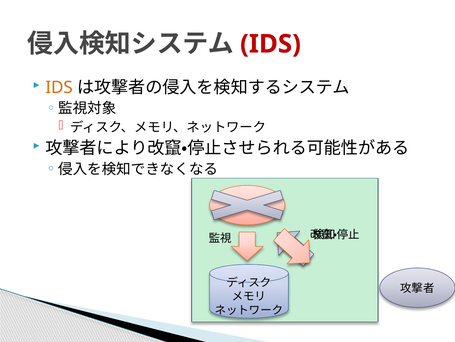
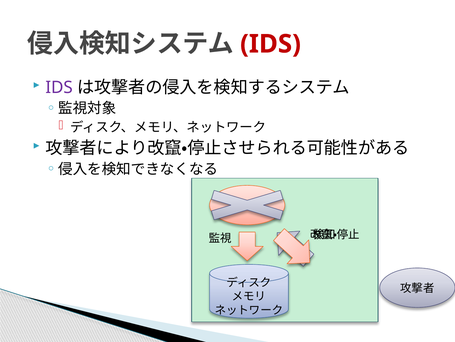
IDS colour: orange -> purple (59, 87)
